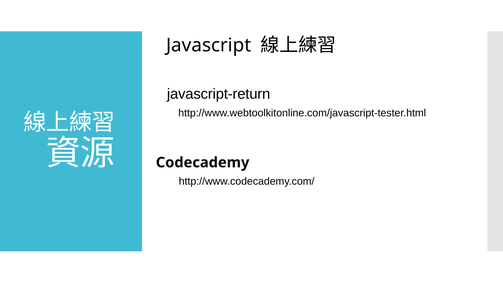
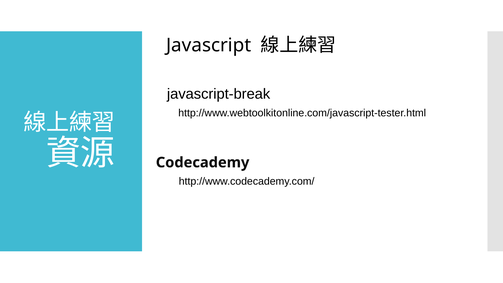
javascript-return: javascript-return -> javascript-break (219, 94)
